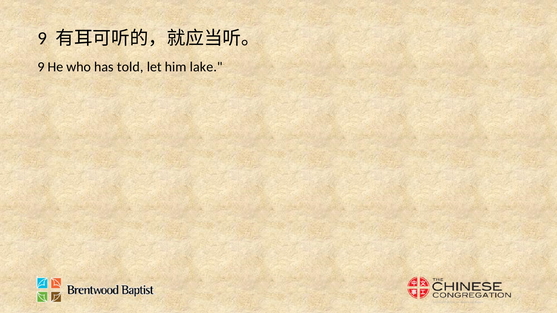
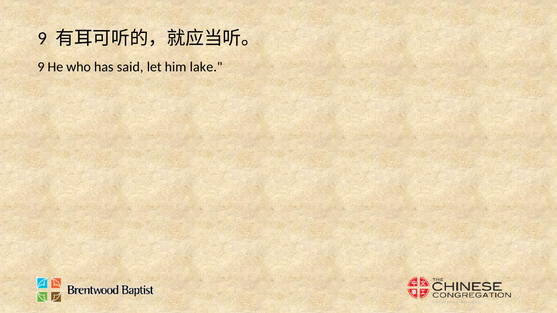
told: told -> said (130, 67)
